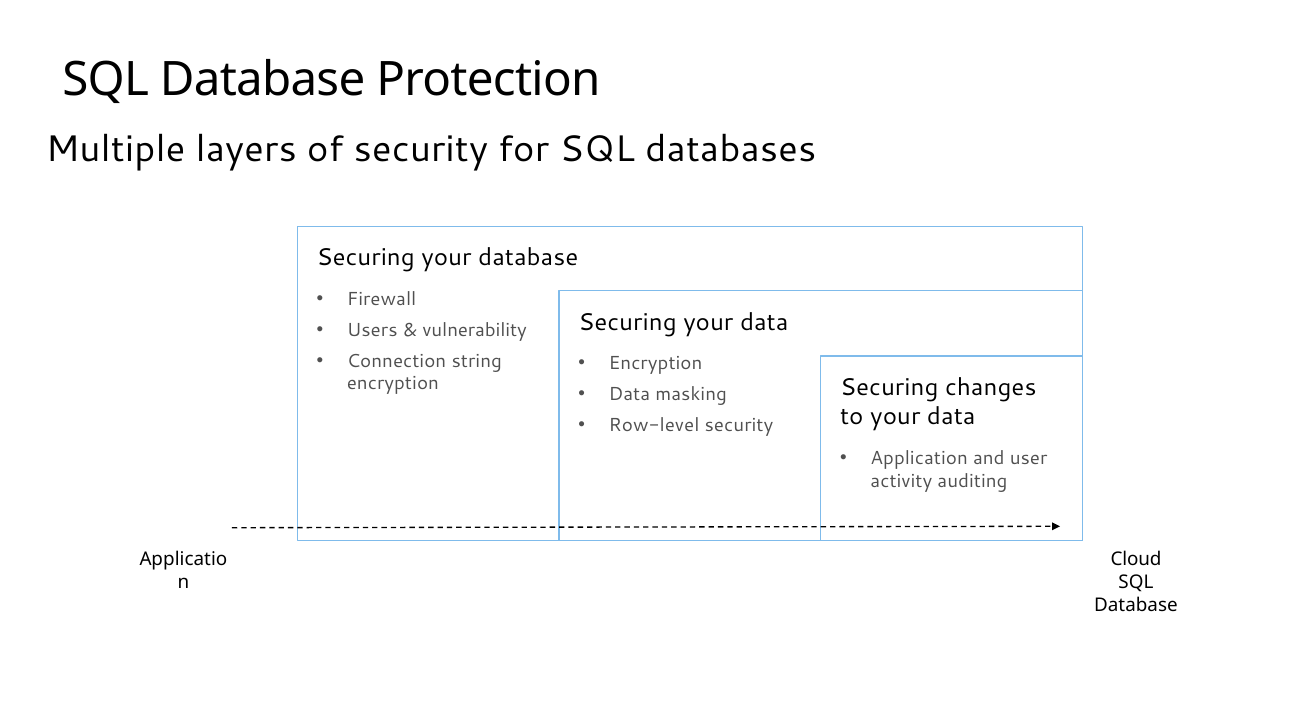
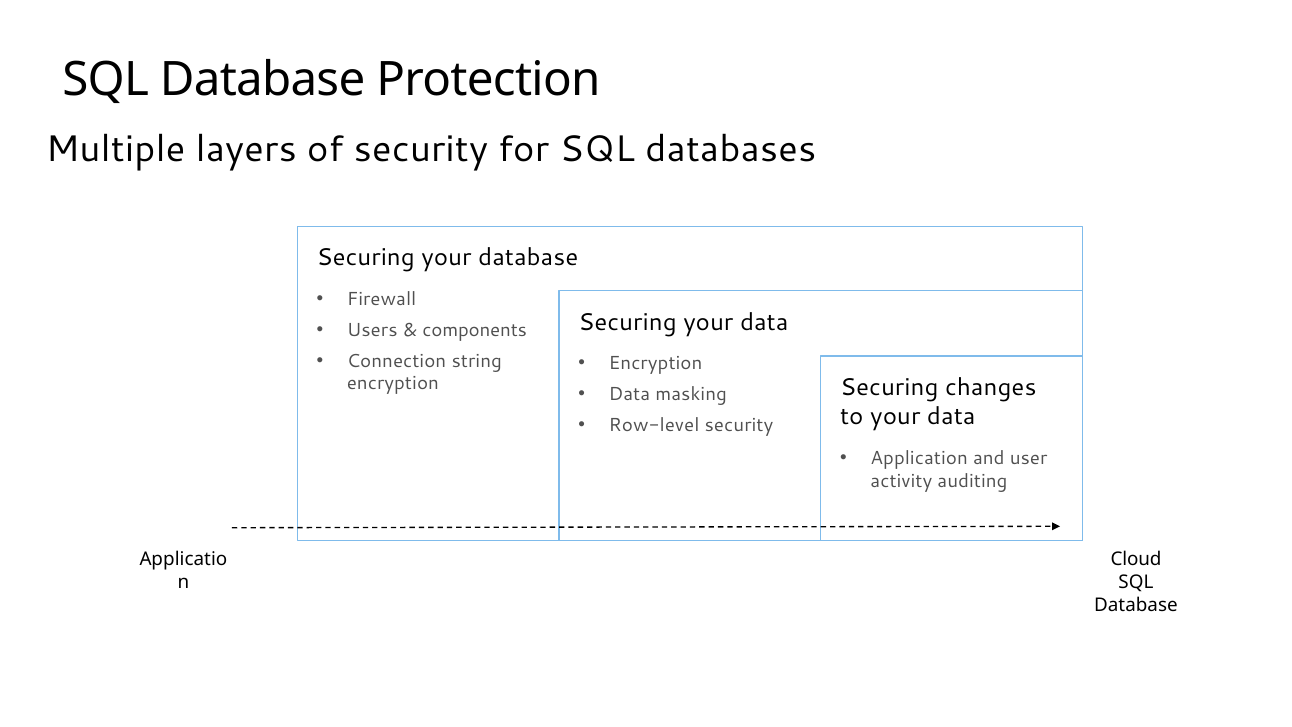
vulnerability: vulnerability -> components (475, 330)
